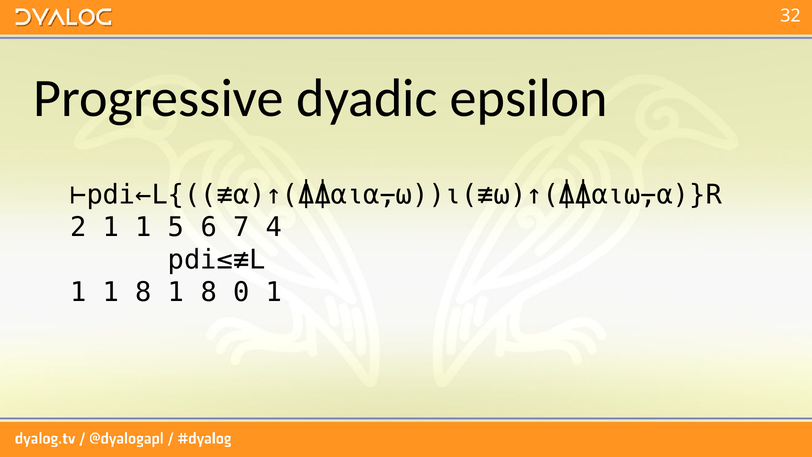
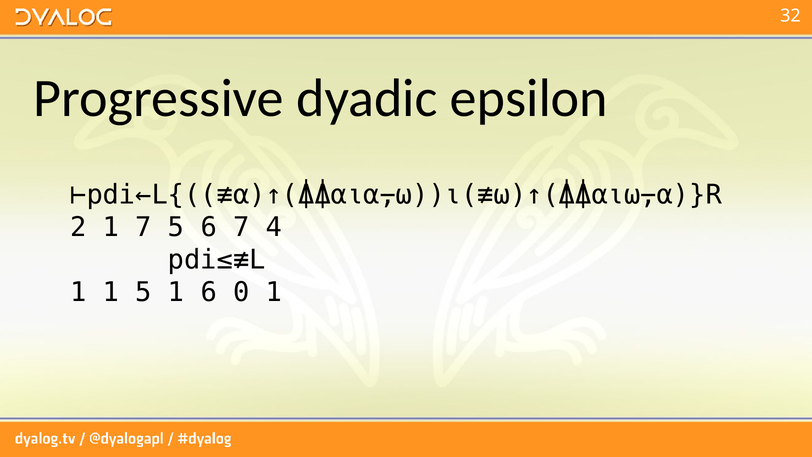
2 1 1: 1 -> 7 (144, 227)
1 1 8: 8 -> 5 (144, 292)
8: 8 -> 6 (209, 292)
